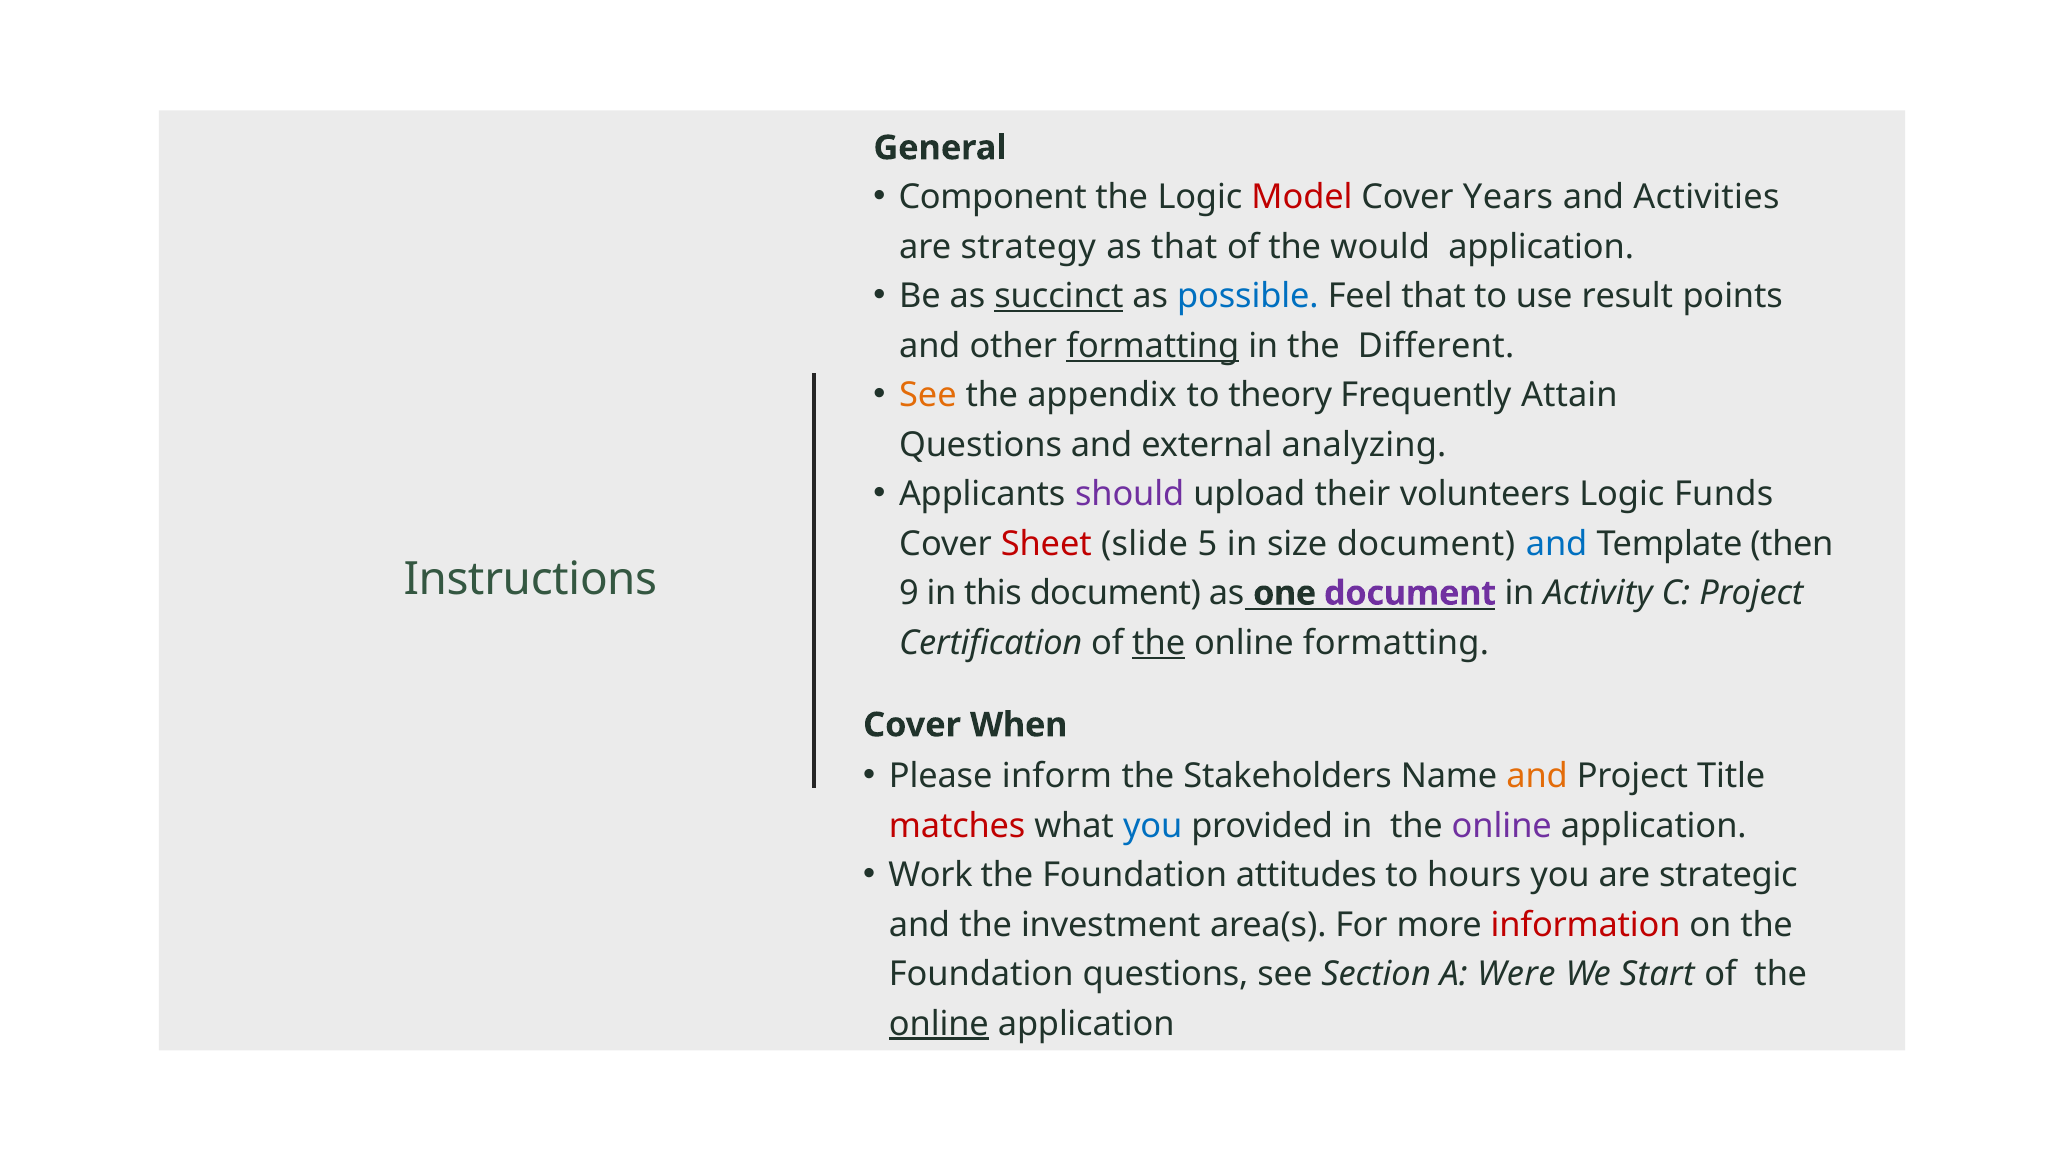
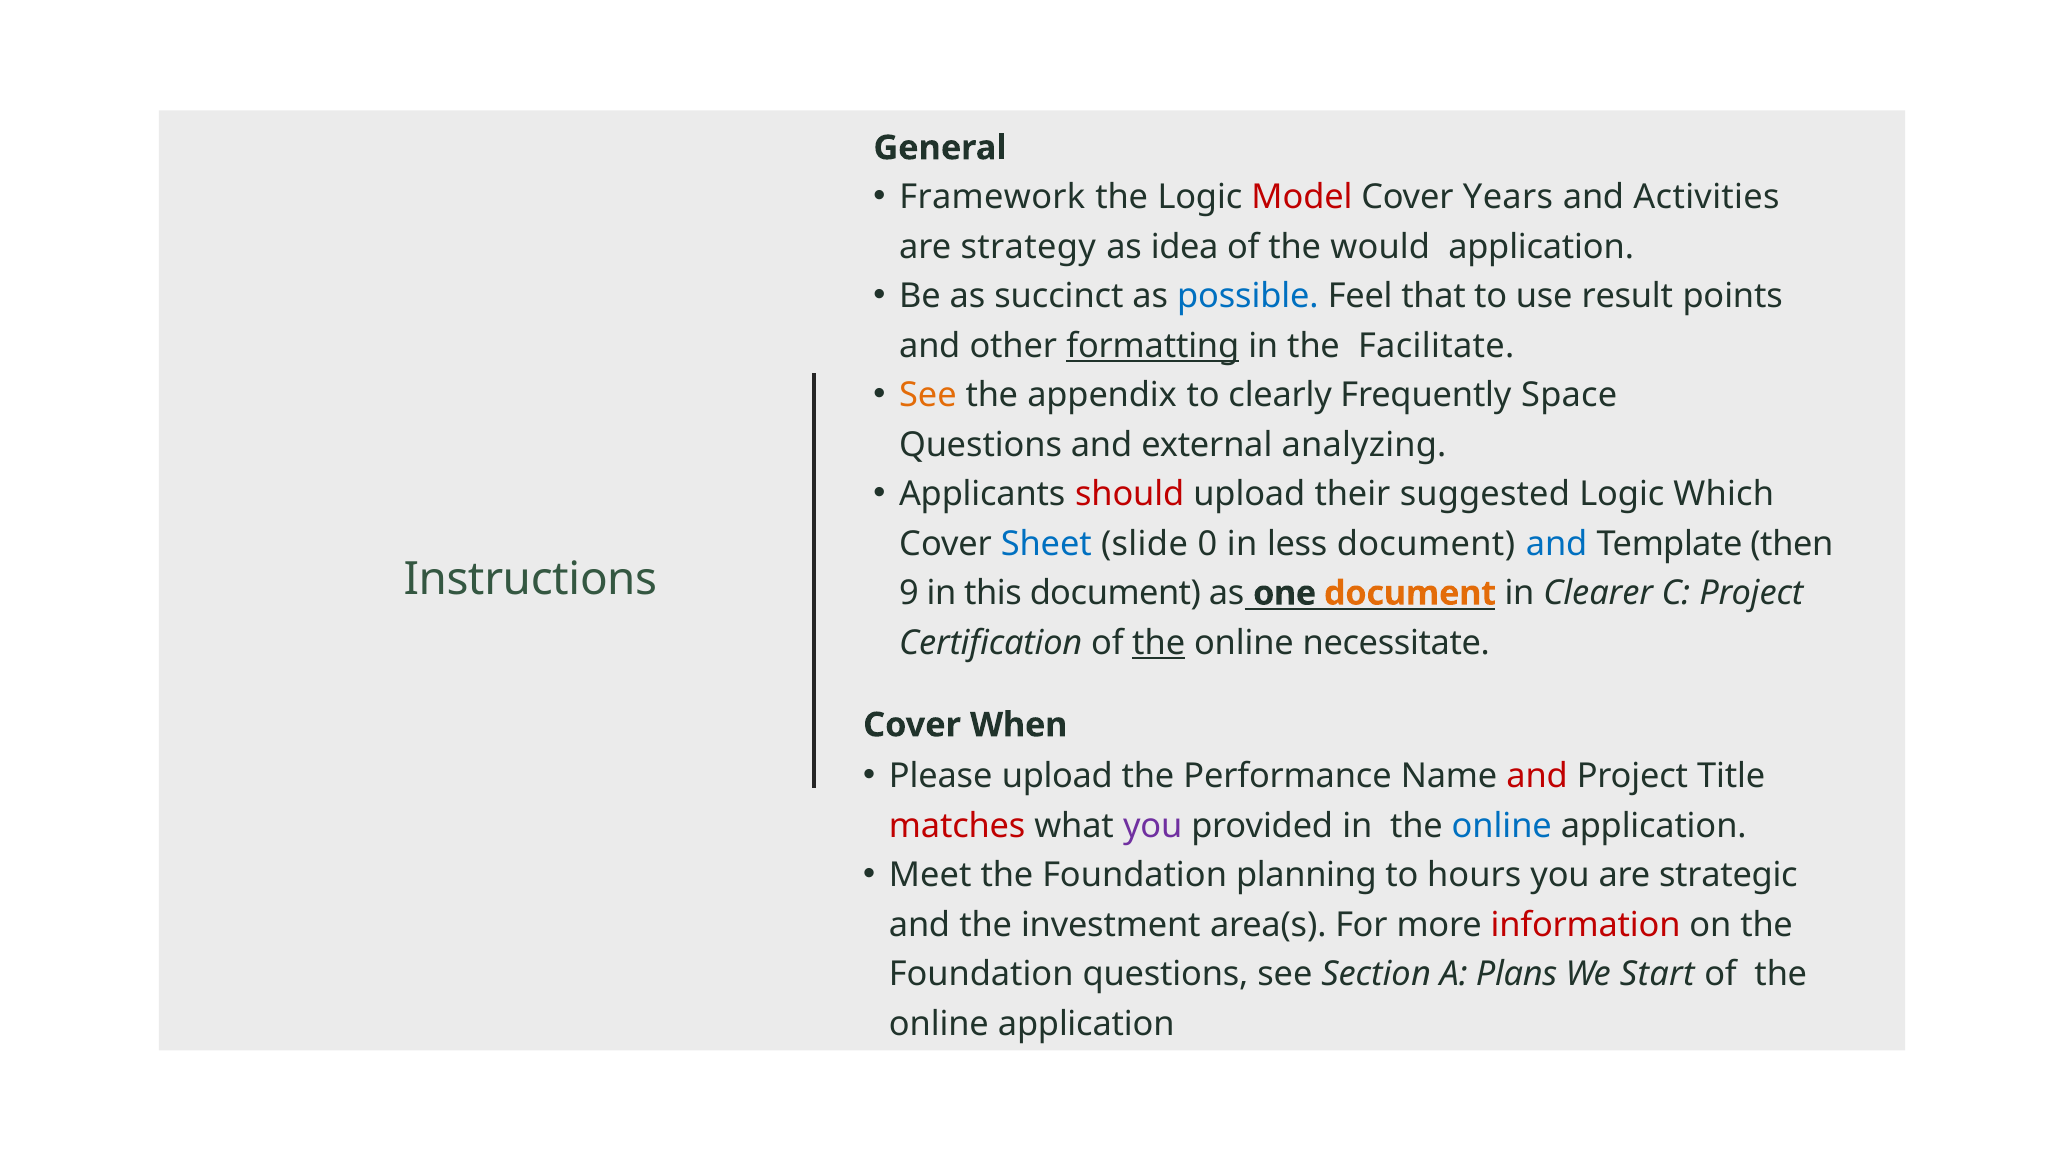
Component: Component -> Framework (992, 197)
as that: that -> idea (1185, 247)
succinct underline: present -> none (1059, 296)
Different: Different -> Facilitate (1436, 346)
theory: theory -> clearly (1280, 395)
Attain: Attain -> Space (1569, 395)
should colour: purple -> red (1130, 494)
volunteers: volunteers -> suggested (1485, 494)
Funds: Funds -> Which (1724, 494)
Sheet colour: red -> blue (1046, 544)
5: 5 -> 0 (1207, 544)
size: size -> less (1297, 544)
document colour: purple -> orange (1410, 593)
Activity: Activity -> Clearer (1598, 593)
online formatting: formatting -> necessitate (1396, 643)
Please inform: inform -> upload (1057, 776)
Stakeholders: Stakeholders -> Performance (1288, 776)
and colour: orange -> red (1537, 776)
you colour: blue -> purple (1153, 826)
online colour: purple -> blue (1502, 826)
Work: Work -> Meet (930, 875)
attitudes: attitudes -> planning (1306, 875)
Were: Were -> Plans (1517, 974)
online underline: present -> none (939, 1024)
